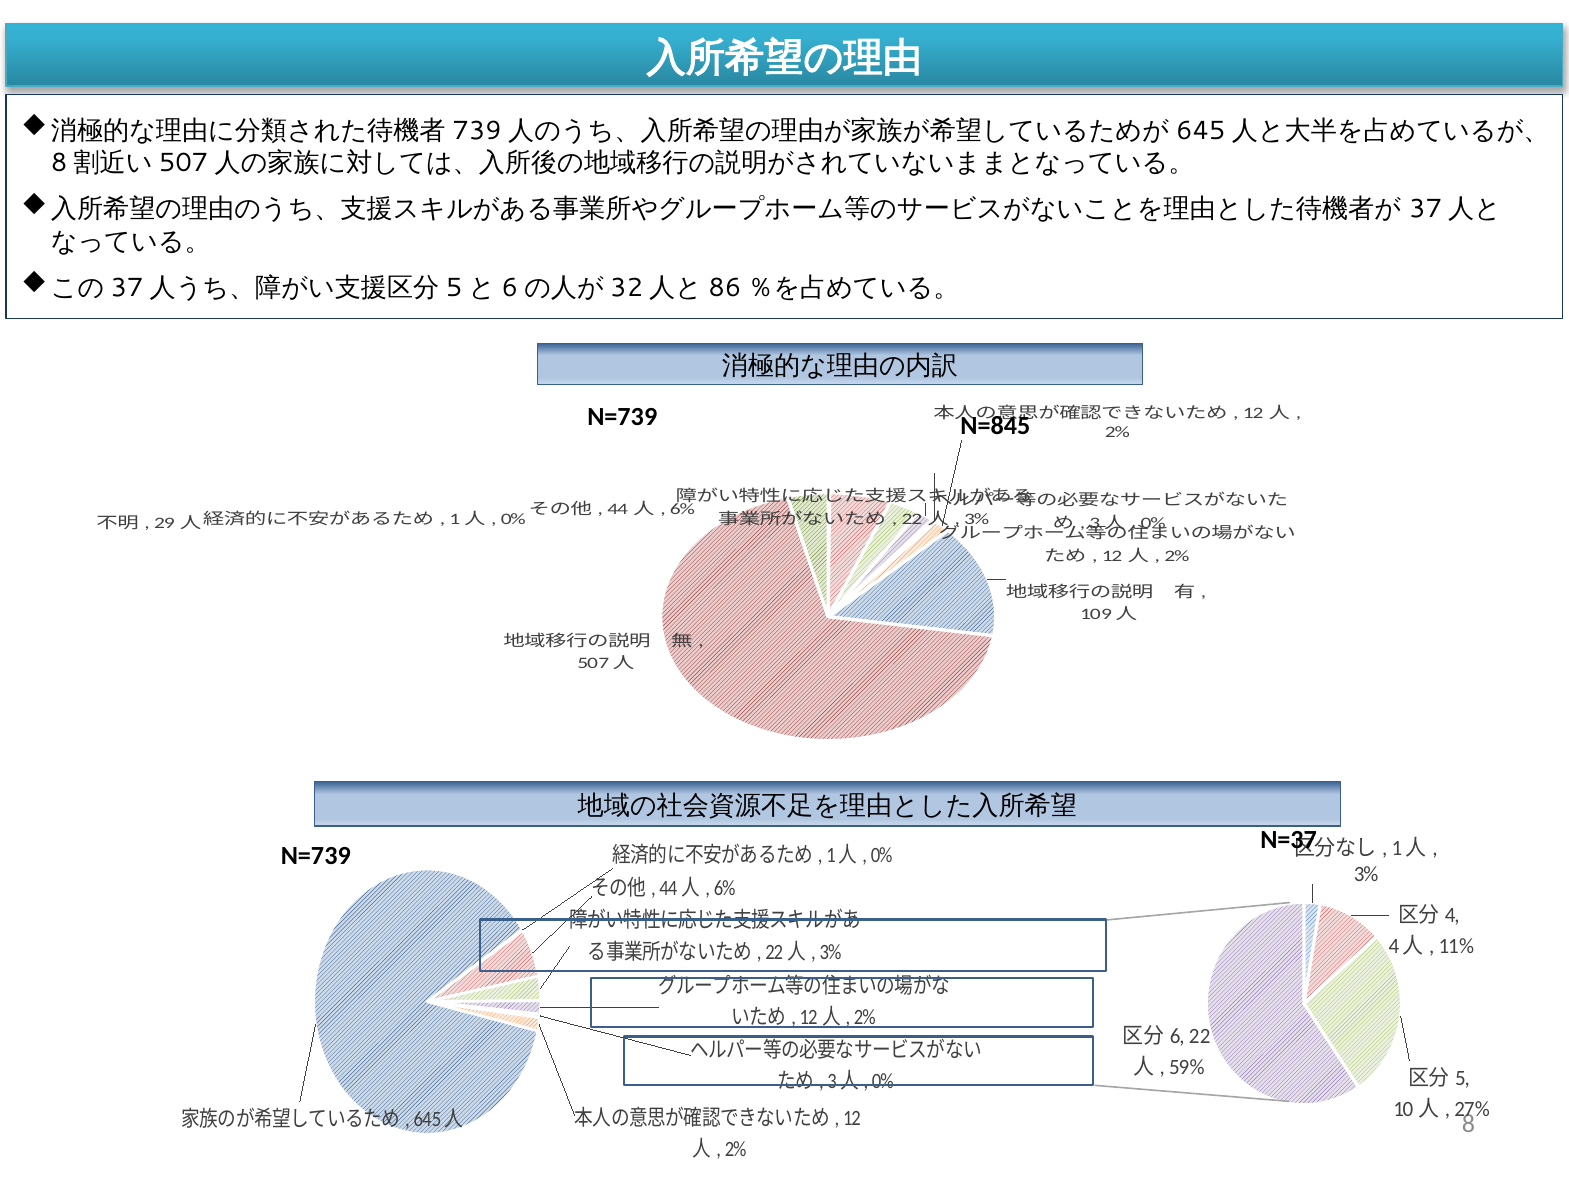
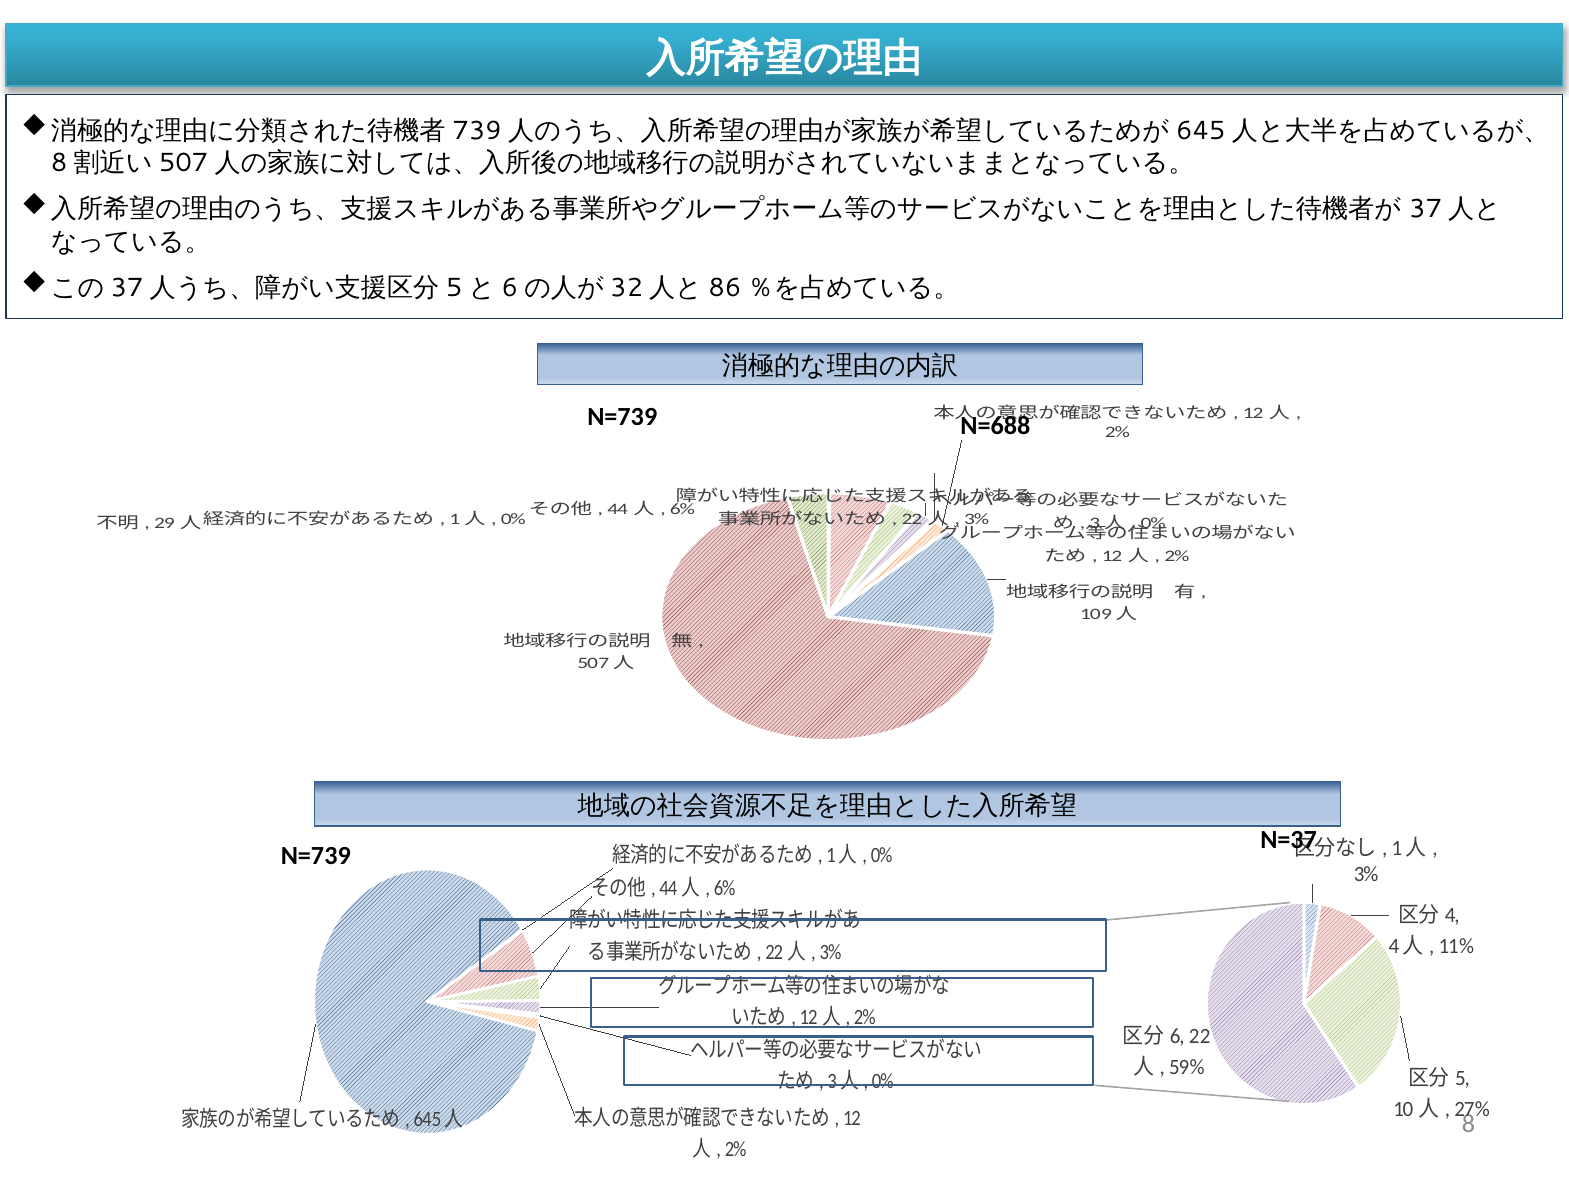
N=845: N=845 -> N=688 (995, 425)
